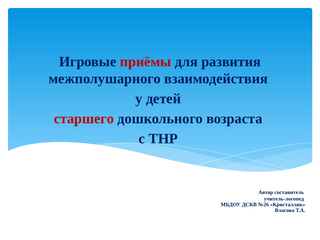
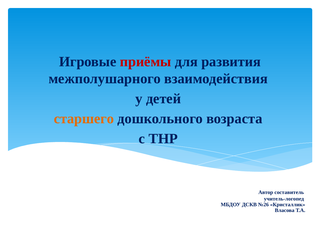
старшего colour: red -> orange (84, 119)
